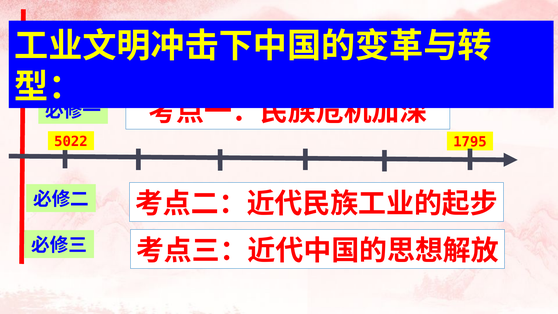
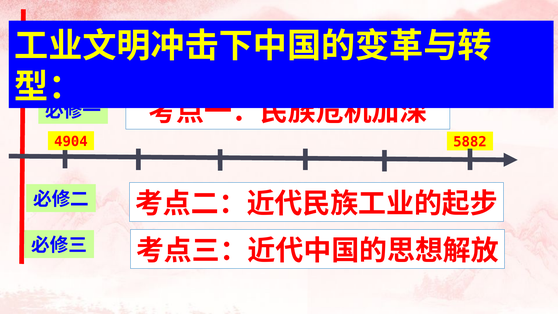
5022: 5022 -> 4904 (71, 142)
1795: 1795 -> 5882 (470, 142)
